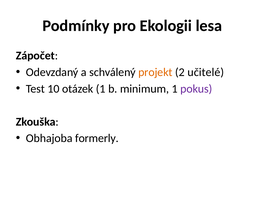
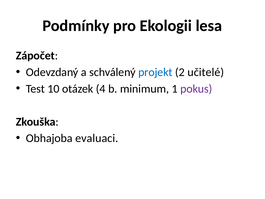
projekt colour: orange -> blue (155, 72)
otázek 1: 1 -> 4 (101, 89)
formerly: formerly -> evaluaci (97, 138)
